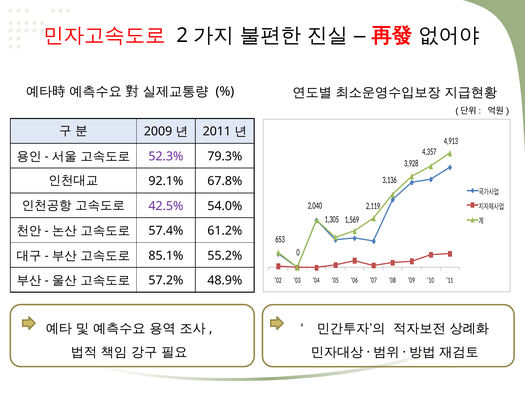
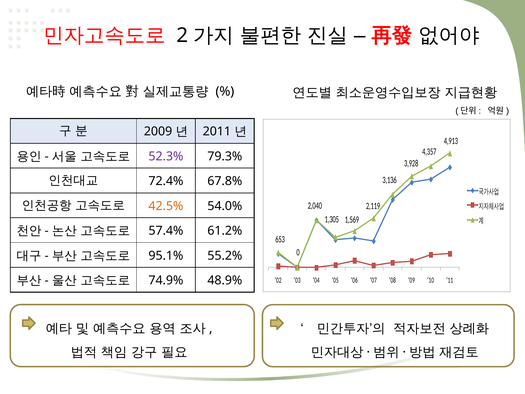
92.1%: 92.1% -> 72.4% (166, 181)
42.5% colour: purple -> orange (166, 206)
85.1%: 85.1% -> 95.1% (166, 255)
57.2%: 57.2% -> 74.9% (166, 280)
